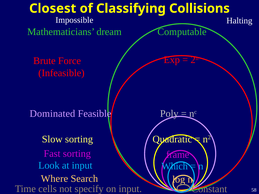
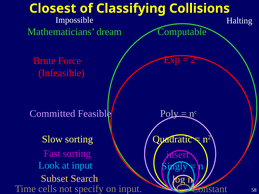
Dominated: Dominated -> Committed (52, 114)
frame: frame -> insert (178, 155)
Which: Which -> Singly (175, 166)
Where: Where -> Subset (54, 179)
